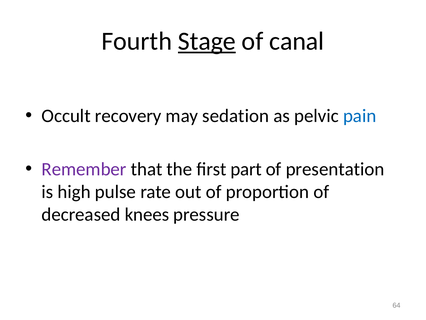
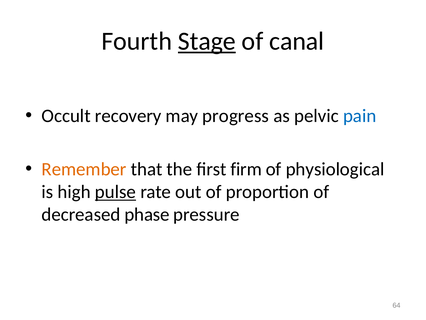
sedation: sedation -> progress (236, 116)
Remember colour: purple -> orange (84, 169)
part: part -> firm (246, 169)
presentation: presentation -> physiological (335, 169)
pulse underline: none -> present (116, 192)
knees: knees -> phase (147, 214)
